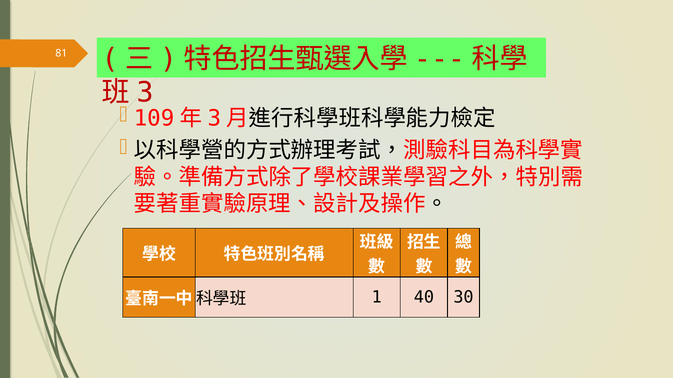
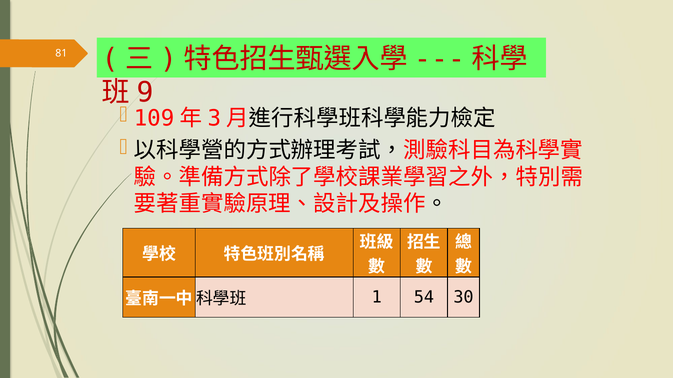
3: 3 -> 9 (145, 93)
40: 40 -> 54 (424, 298)
